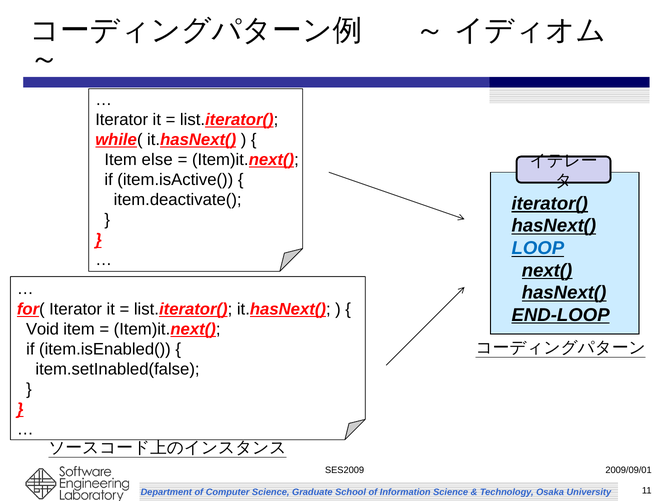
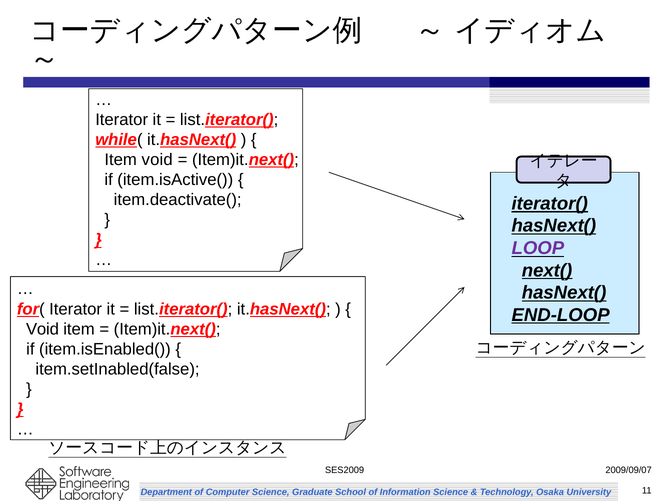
Item else: else -> void (157, 160)
LOOP colour: blue -> purple (538, 248)
2009/09/01: 2009/09/01 -> 2009/09/07 (629, 470)
